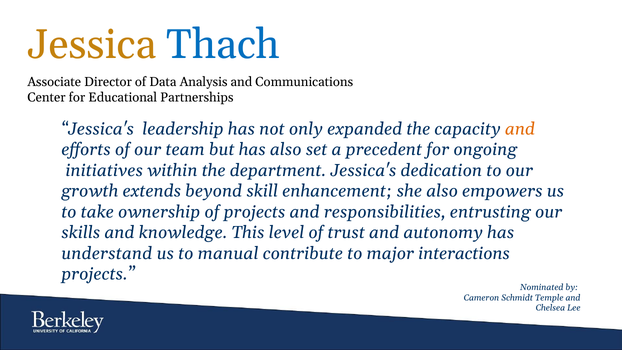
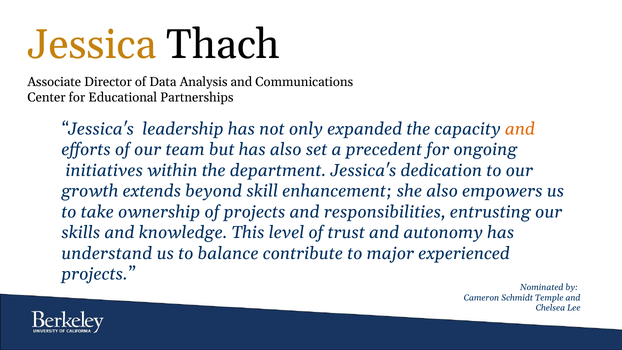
Thach colour: blue -> black (223, 45)
manual: manual -> balance (228, 253)
interactions: interactions -> experienced (464, 253)
